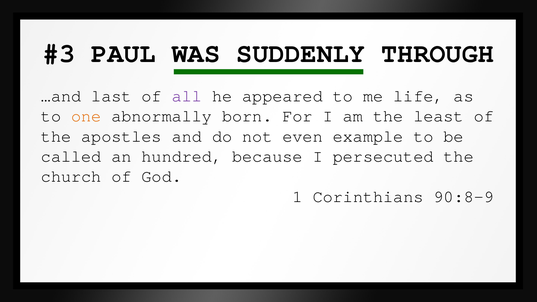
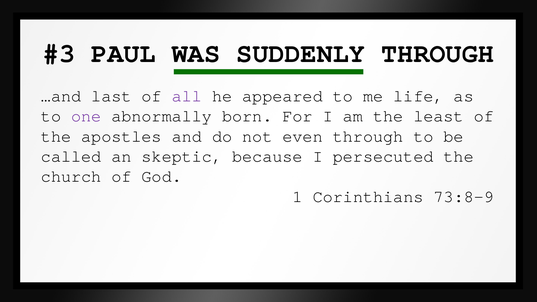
one colour: orange -> purple (86, 116)
even example: example -> through (368, 136)
hundred: hundred -> skeptic (182, 156)
90:8-9: 90:8-9 -> 73:8-9 (464, 197)
